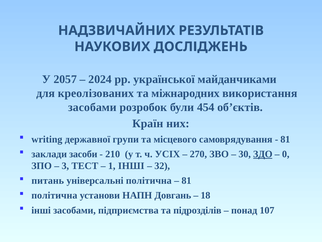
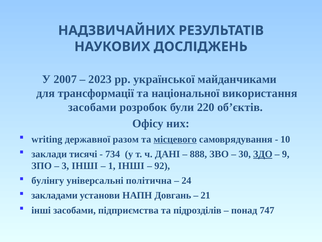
2057: 2057 -> 2007 (65, 79)
2024: 2024 -> 2023 (100, 79)
креолізованих: креолізованих -> трансформації (96, 93)
міжнародних: міжнародних -> національної (186, 93)
454: 454 -> 220 (206, 107)
Країн: Країн -> Офісу (148, 123)
групи: групи -> разом (126, 139)
місцевого underline: none -> present (175, 139)
81: 81 -> 10 (285, 139)
засоби: засоби -> тисячі (83, 154)
210: 210 -> 734 (113, 154)
УСІХ: УСІХ -> ДАНІ (168, 154)
270: 270 -> 888 (198, 154)
0: 0 -> 9 (286, 154)
3 ТЕСТ: ТЕСТ -> ІНШІ (85, 166)
32: 32 -> 92 (162, 166)
питань: питань -> булінгу (48, 180)
81: 81 -> 24 (186, 180)
політична: політична -> закладами (54, 195)
18: 18 -> 21 (205, 195)
107: 107 -> 747 (267, 210)
